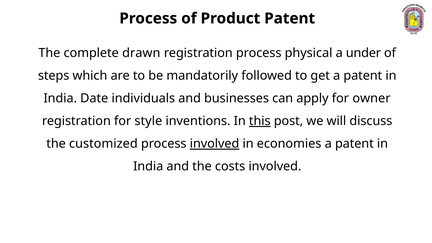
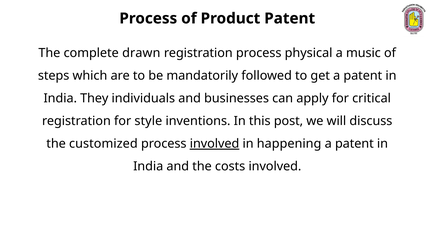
under: under -> music (363, 53)
Date: Date -> They (94, 98)
owner: owner -> critical (372, 98)
this underline: present -> none (260, 121)
economies: economies -> happening (289, 144)
